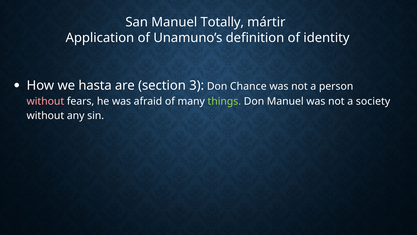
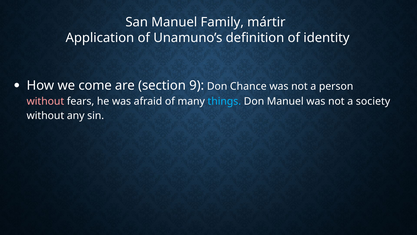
Totally: Totally -> Family (222, 22)
hasta: hasta -> come (95, 85)
3: 3 -> 9 (197, 85)
things colour: light green -> light blue (224, 101)
